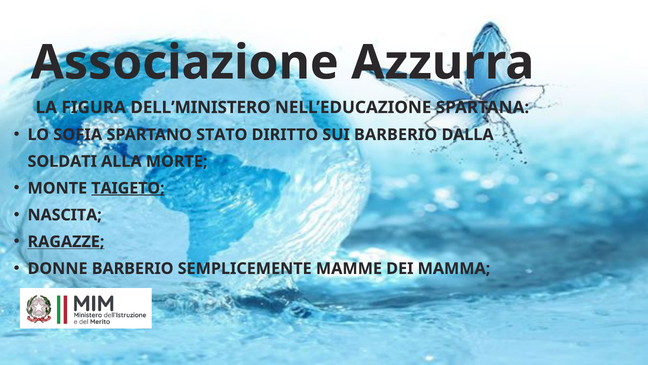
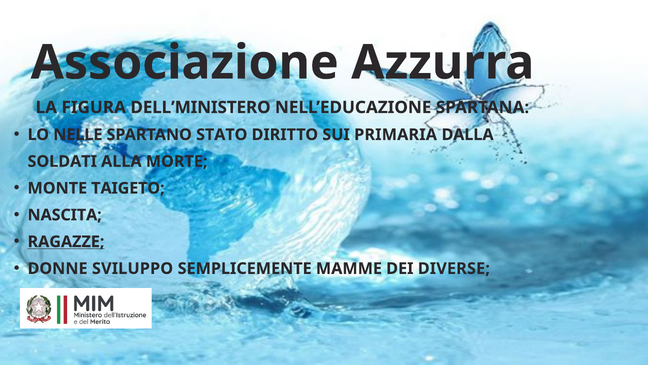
SOFIA: SOFIA -> NELLE (78, 135)
SUI BARBERIO: BARBERIO -> PRIMARIA (396, 135)
TAIGETO underline: present -> none (128, 188)
DONNE BARBERIO: BARBERIO -> SVILUPPO (133, 268)
MAMMA: MAMMA -> DIVERSE (454, 268)
